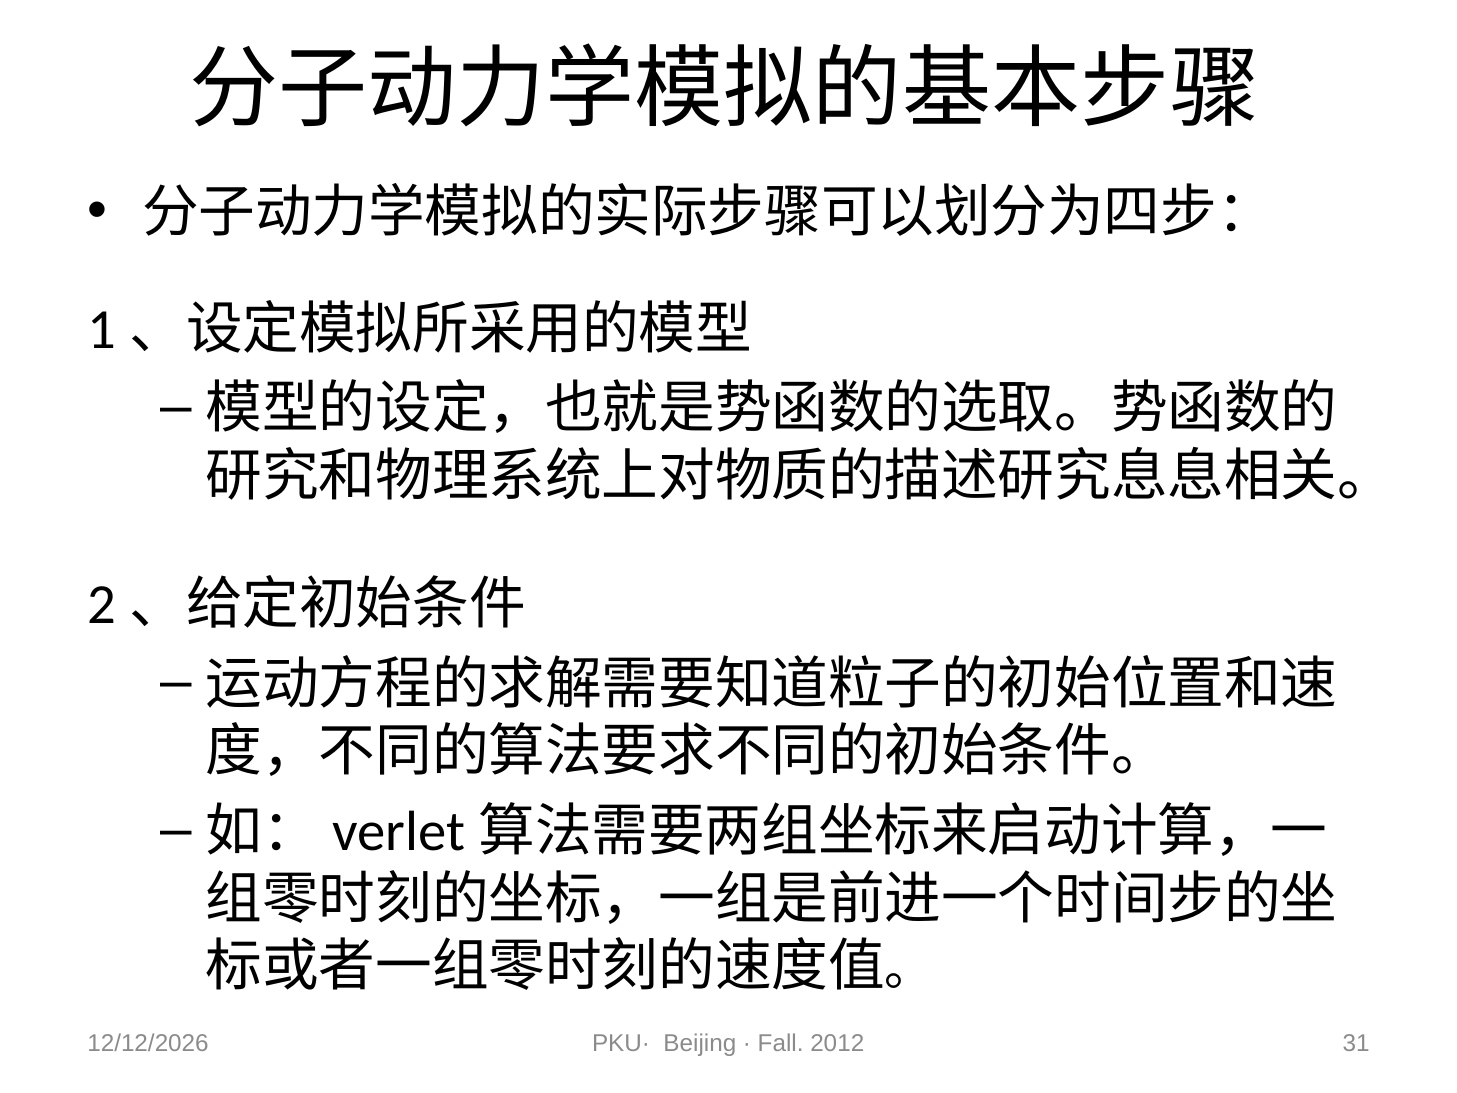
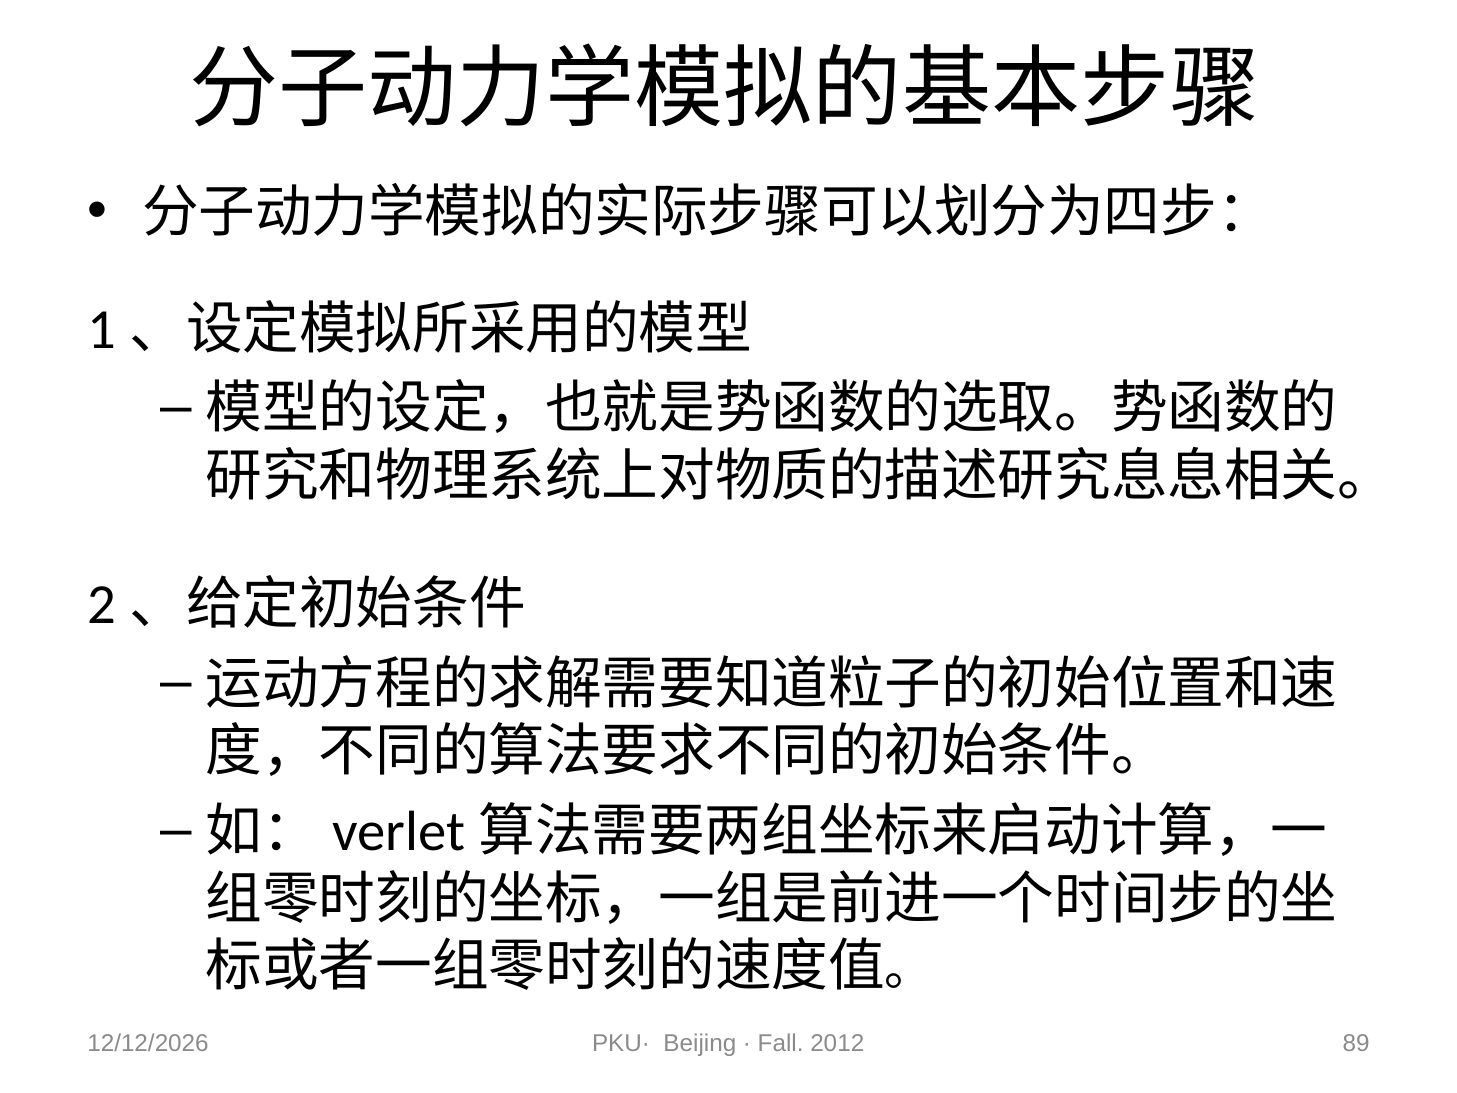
31: 31 -> 89 (1356, 1044)
